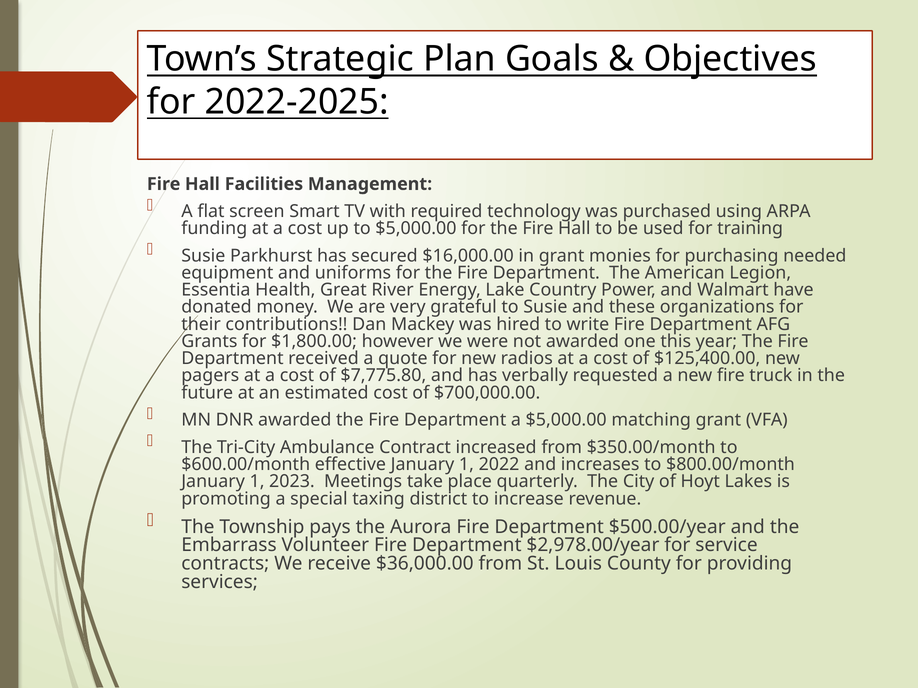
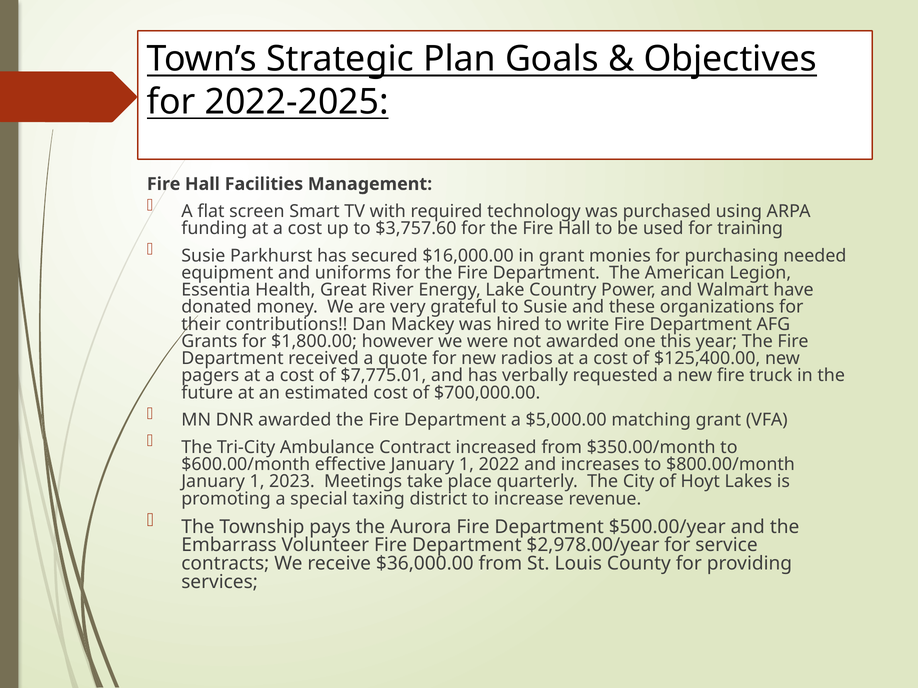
to $5,000.00: $5,000.00 -> $3,757.60 (416, 229)
$7,775.80: $7,775.80 -> $7,775.01 (383, 376)
